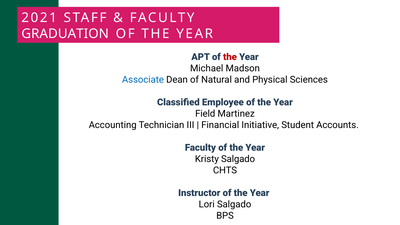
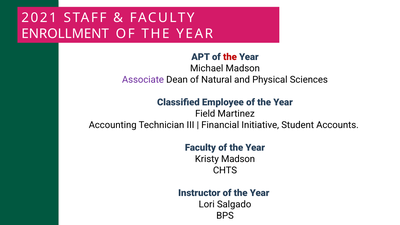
GRADUATION: GRADUATION -> ENROLLMENT (65, 34)
Associate colour: blue -> purple (143, 80)
Kristy Salgado: Salgado -> Madson (238, 159)
